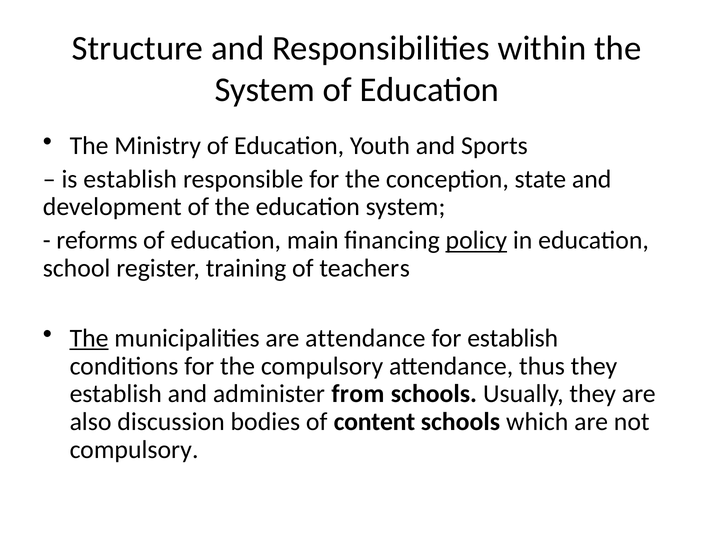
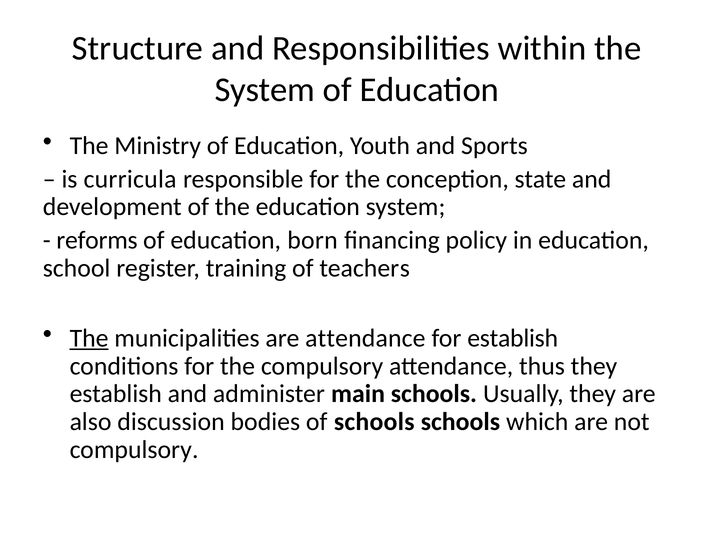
is establish: establish -> curricula (130, 179)
main: main -> born (313, 241)
policy underline: present -> none (476, 241)
from: from -> main (358, 394)
of content: content -> schools (374, 422)
